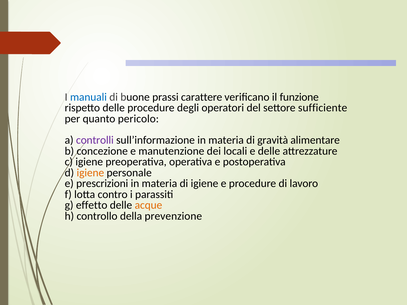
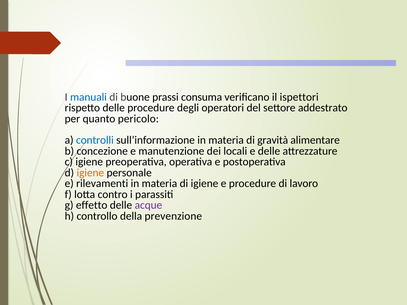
carattere: carattere -> consuma (202, 97)
funzione: funzione -> ispettori (299, 97)
sufficiente: sufficiente -> addestrato (323, 108)
controlli colour: purple -> blue (95, 140)
prescrizioni: prescrizioni -> rilevamenti (102, 184)
acque colour: orange -> purple (148, 205)
